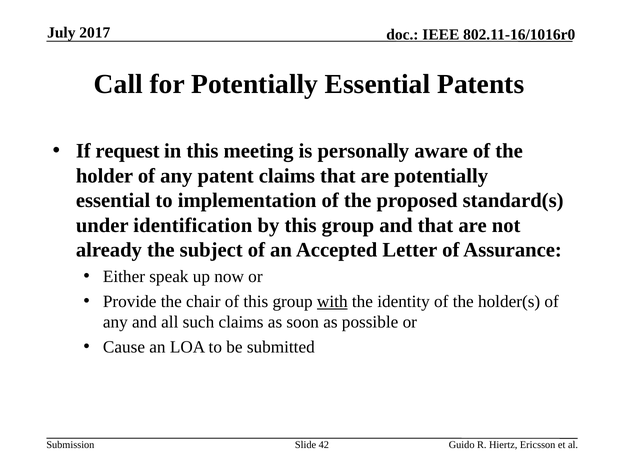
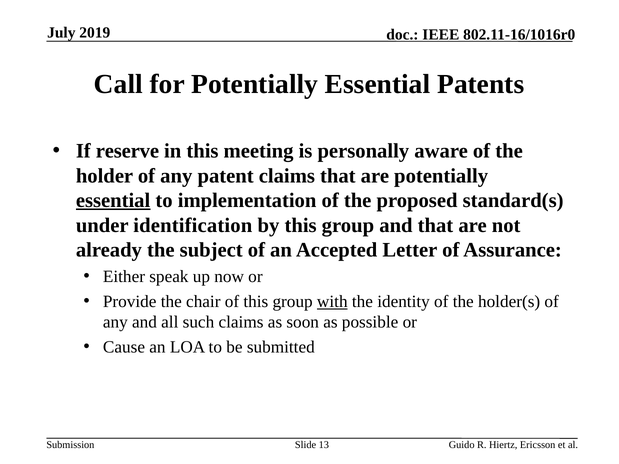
2017: 2017 -> 2019 (95, 33)
request: request -> reserve (127, 151)
essential underline: none -> present (113, 201)
42: 42 -> 13 (324, 445)
